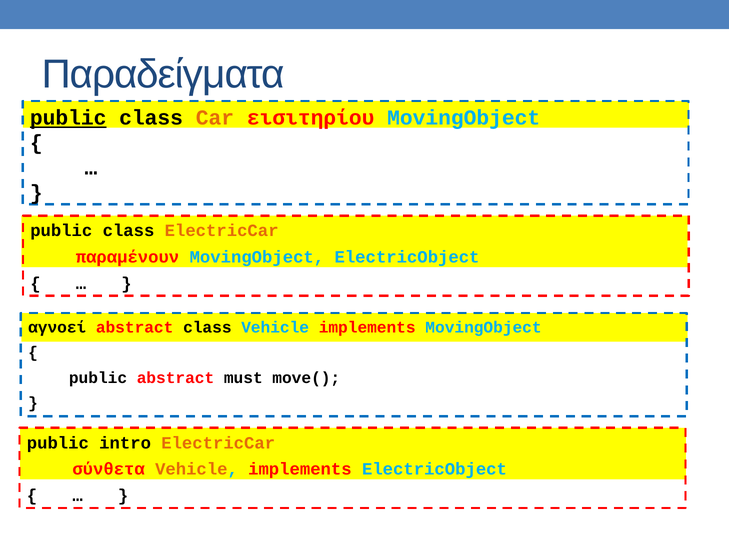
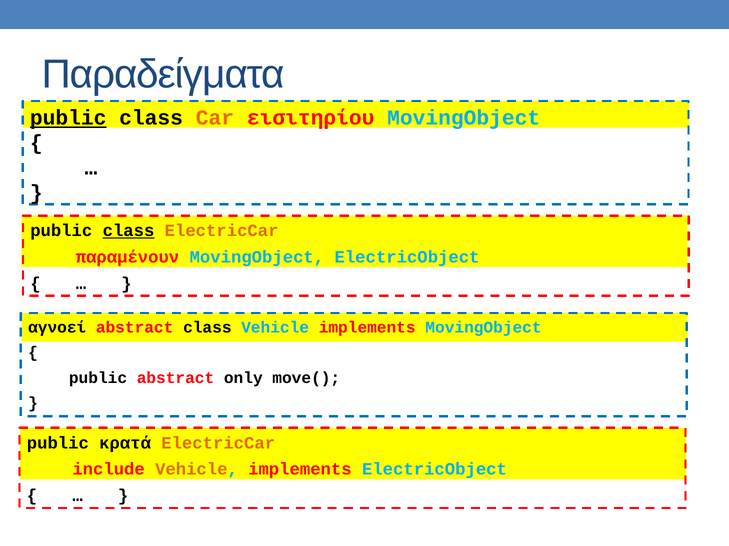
class underline: none -> present (129, 231)
must: must -> only (243, 378)
intro: intro -> κρατά (125, 444)
σύνθετα: σύνθετα -> include (109, 470)
